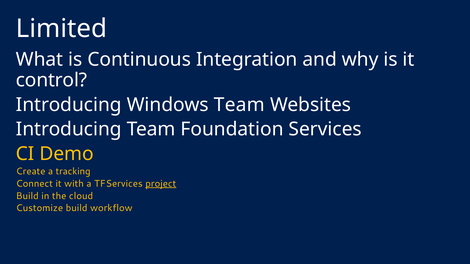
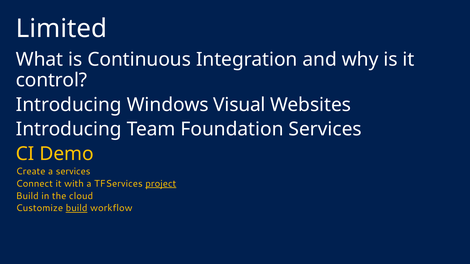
Windows Team: Team -> Visual (239, 105)
a tracking: tracking -> services (73, 172)
build underline: none -> present (77, 208)
